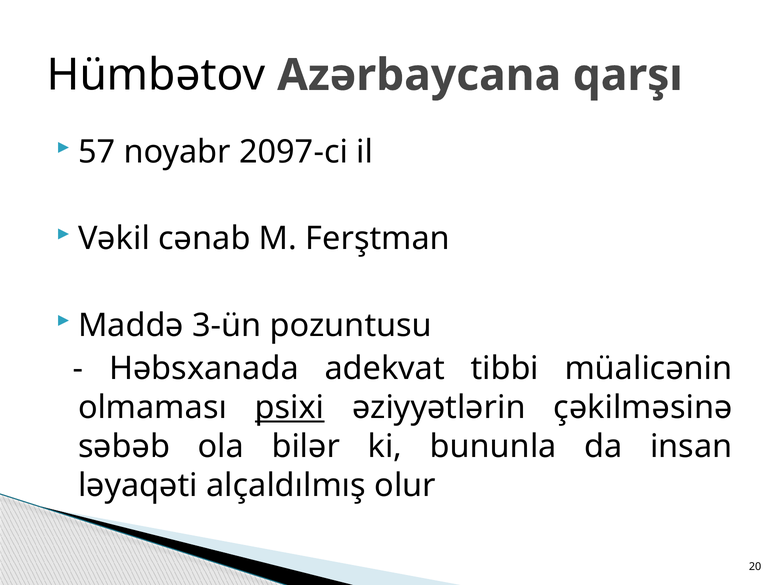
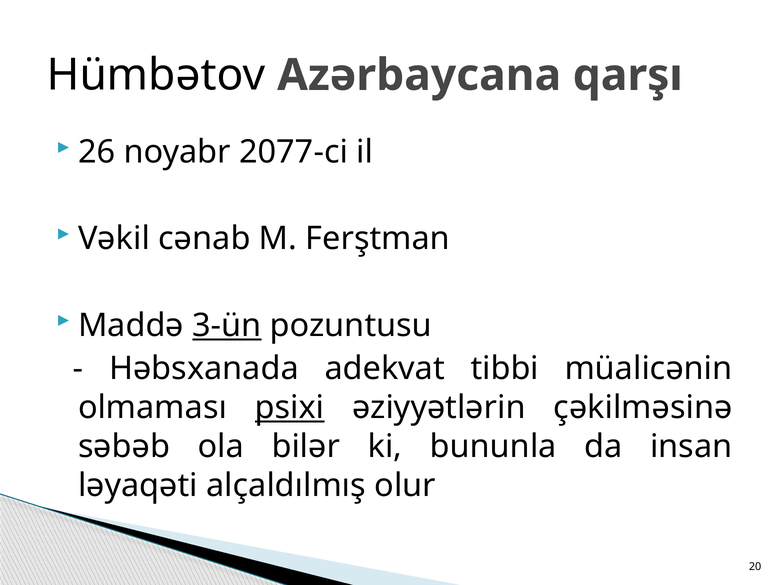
57: 57 -> 26 (97, 152)
2097-ci: 2097-ci -> 2077-ci (294, 152)
3-ün underline: none -> present (227, 325)
